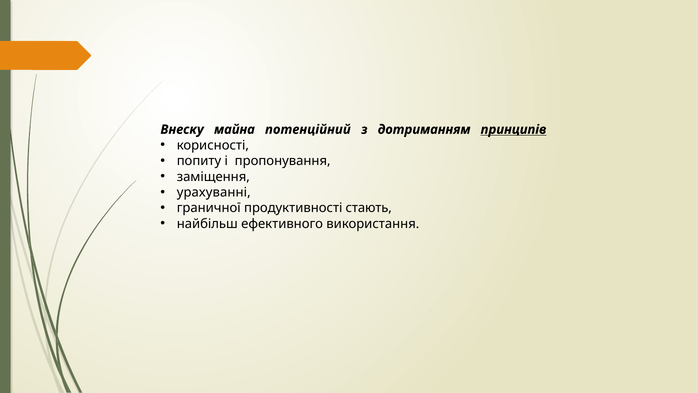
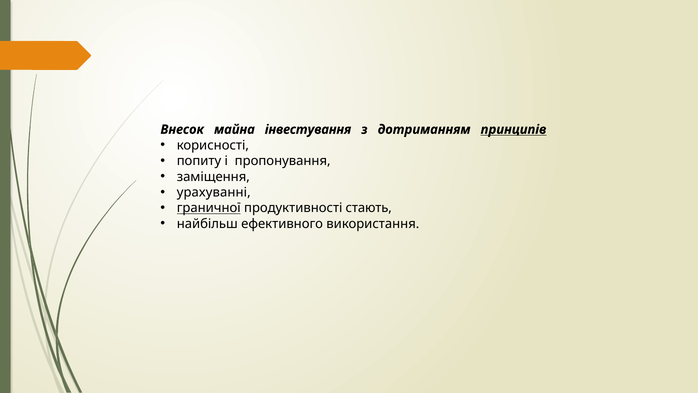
Внеску: Внеску -> Внесок (182, 129)
потенційний: потенційний -> інвестування (308, 129)
граничної underline: none -> present (209, 208)
